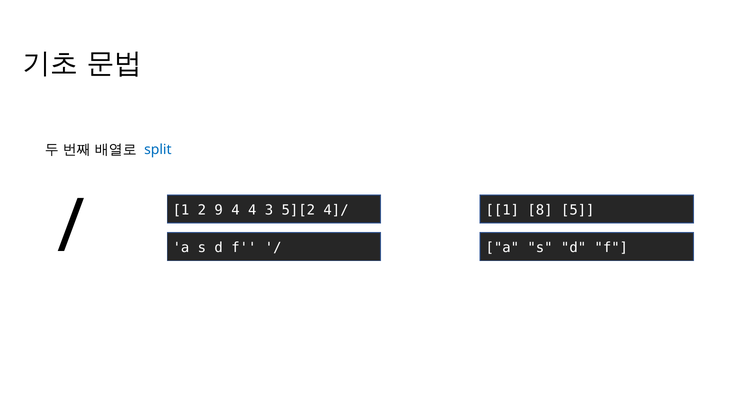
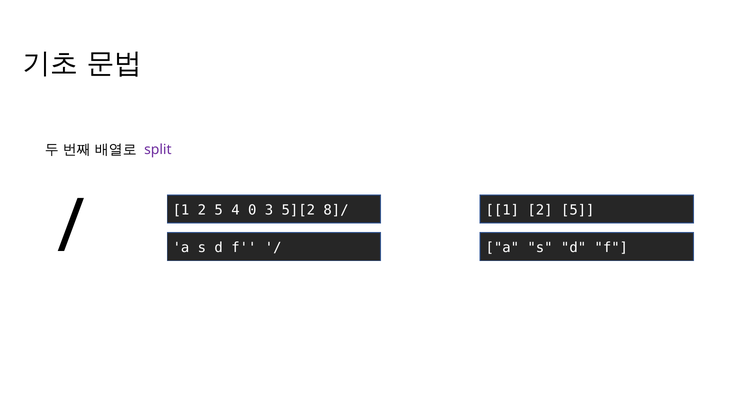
split colour: blue -> purple (158, 150)
9: 9 -> 5 (219, 210)
4 4: 4 -> 0 (252, 210)
4]/: 4]/ -> 8]/ (336, 210)
8: 8 -> 2 (540, 210)
